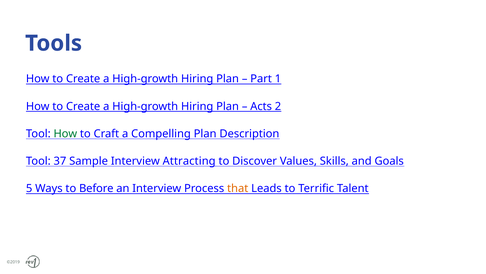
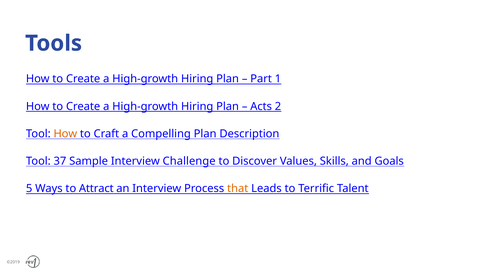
How colour: green -> orange (65, 133)
Attracting: Attracting -> Challenge (189, 161)
Before: Before -> Attract (96, 188)
